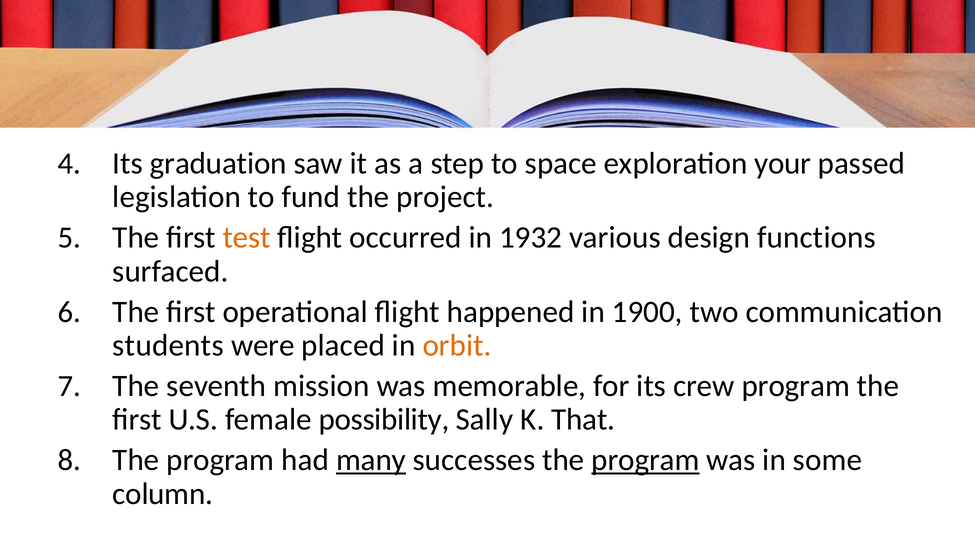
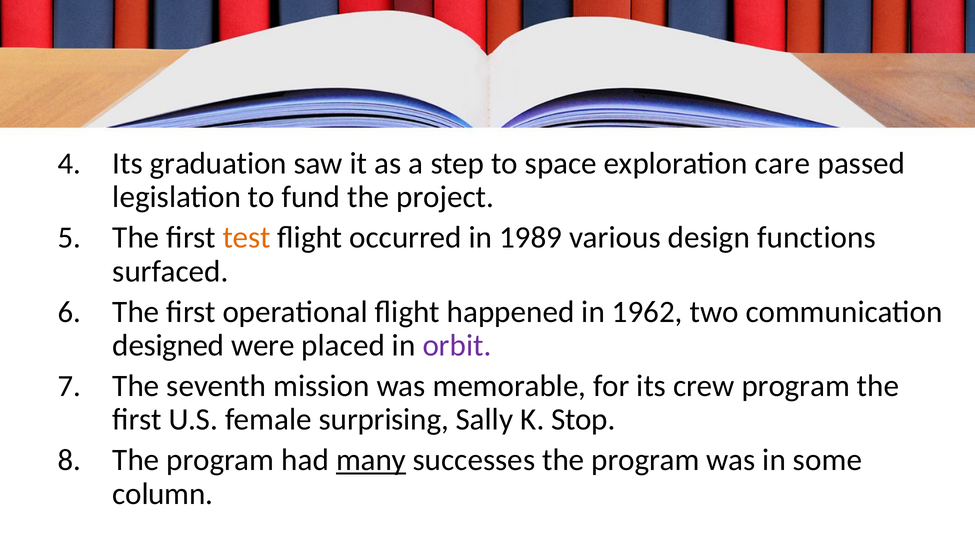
your: your -> care (782, 163)
1932: 1932 -> 1989 (531, 237)
1900: 1900 -> 1962 (647, 312)
students: students -> designed (168, 345)
orbit colour: orange -> purple (457, 345)
possibility: possibility -> surprising (384, 419)
That: That -> Stop (583, 419)
program underline: present -> none (645, 460)
